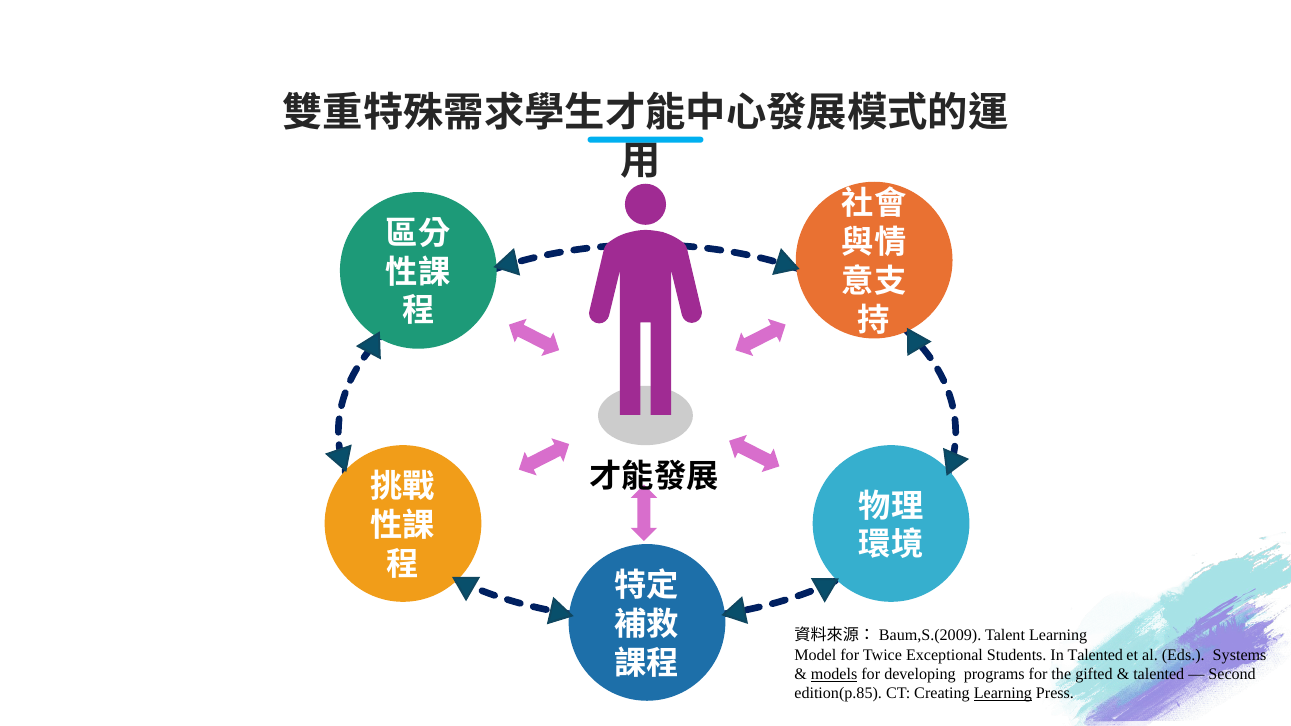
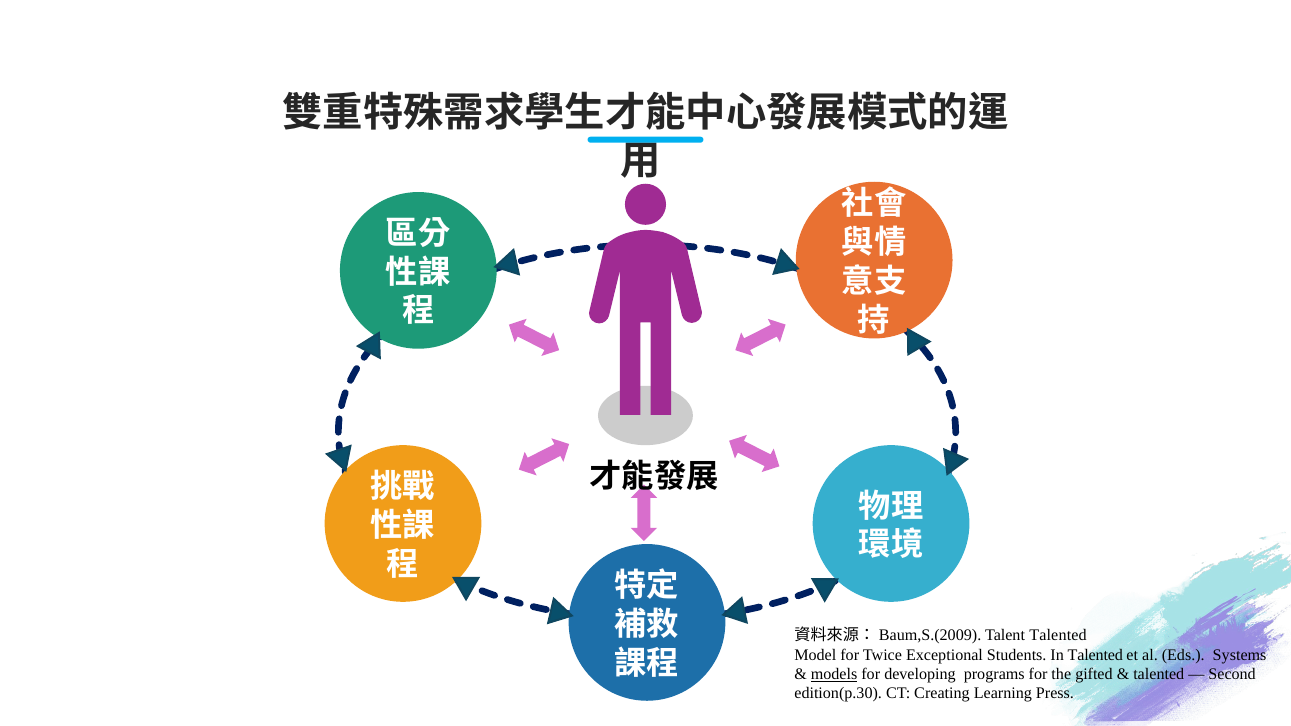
Talent Learning: Learning -> Talented (1058, 636)
edition(p.85: edition(p.85 -> edition(p.30 (838, 694)
Learning underline: present -> none (1003, 694)
